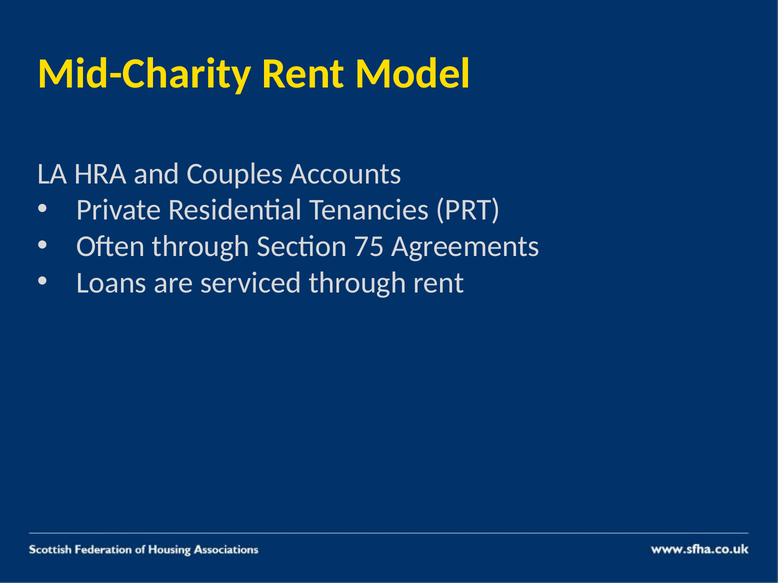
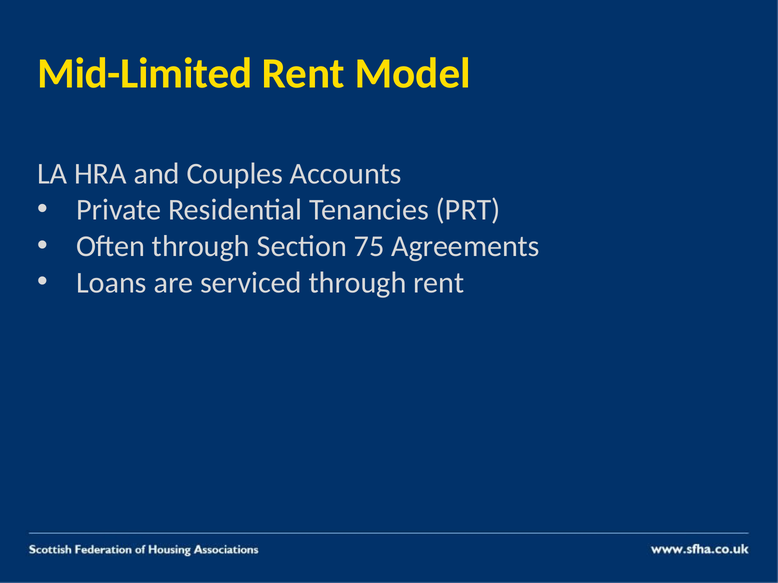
Mid-Charity: Mid-Charity -> Mid-Limited (145, 74)
